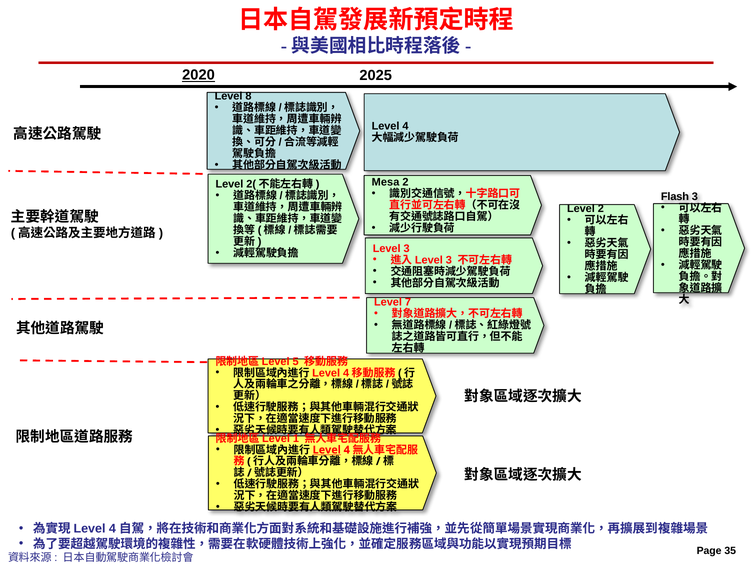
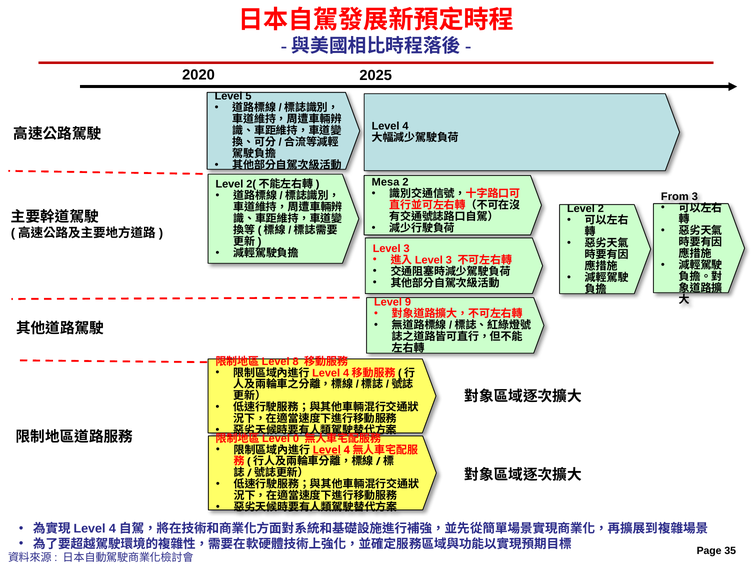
2020 underline: present -> none (199, 75)
8: 8 -> 5 (248, 96)
Flash: Flash -> From (675, 196)
7: 7 -> 9 (408, 302)
5: 5 -> 8 (296, 361)
1: 1 -> 0 (296, 438)
